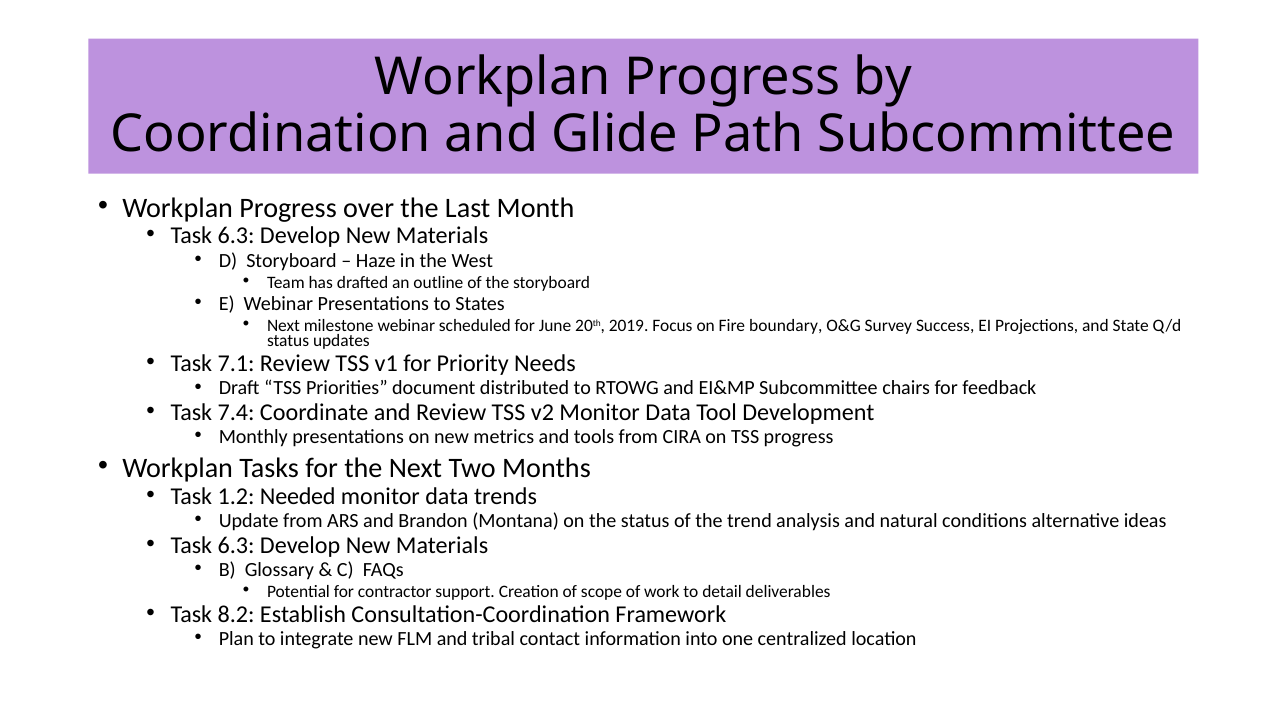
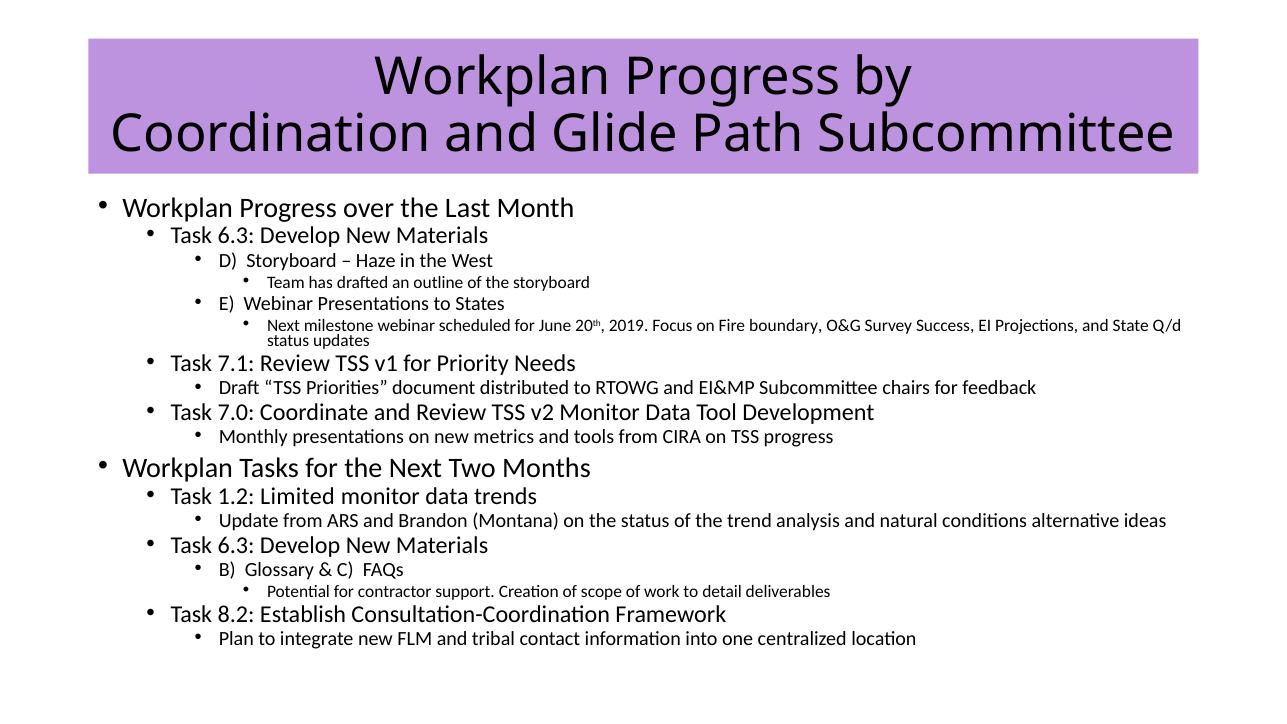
7.4: 7.4 -> 7.0 (236, 412)
Needed: Needed -> Limited (298, 496)
